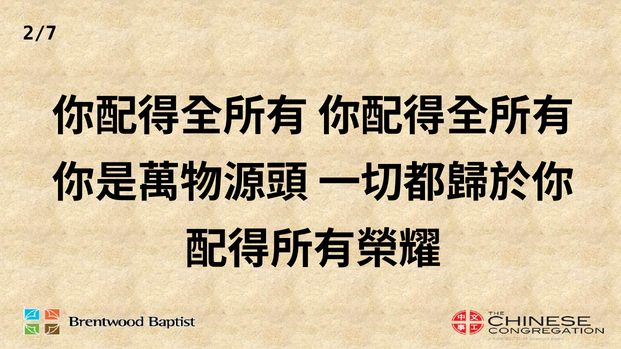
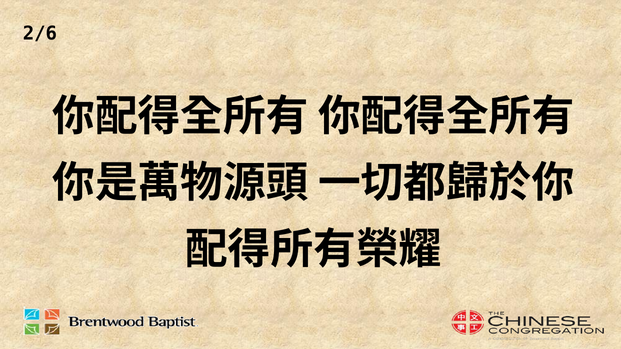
2/7: 2/7 -> 2/6 (40, 34)
